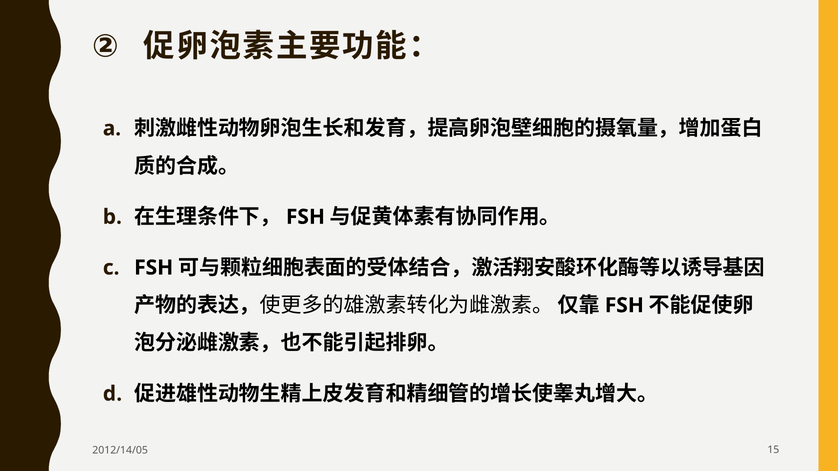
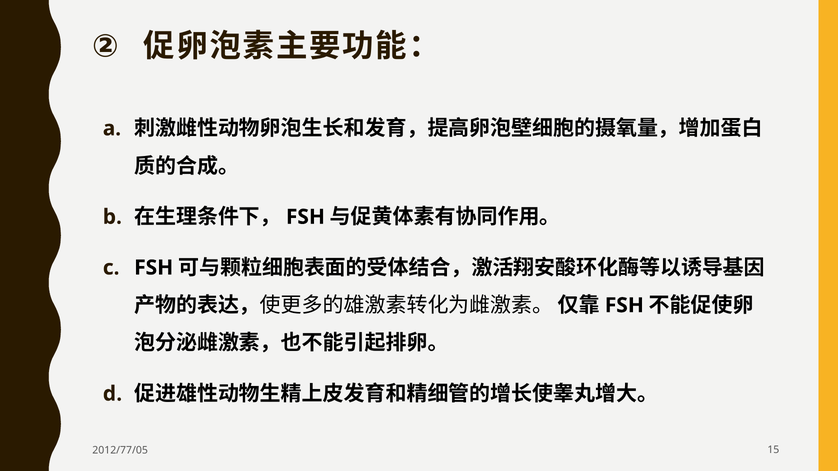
2012/14/05: 2012/14/05 -> 2012/77/05 (120, 451)
